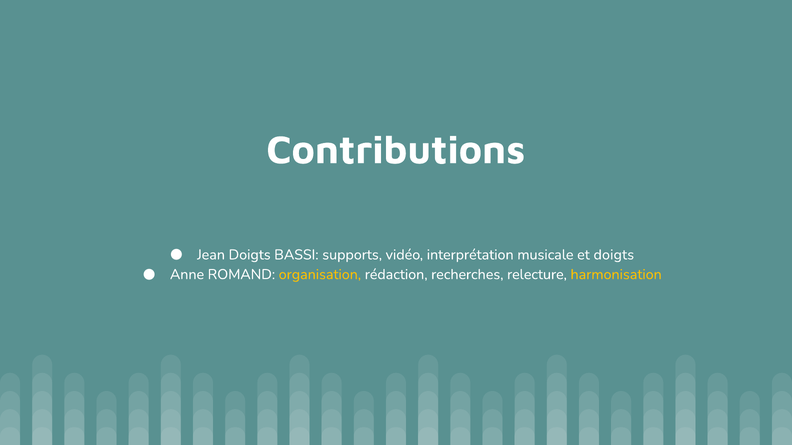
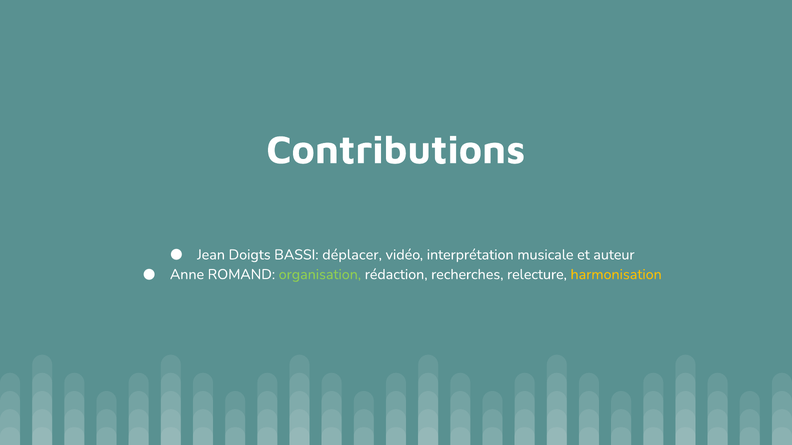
supports: supports -> déplacer (352, 255)
et doigts: doigts -> auteur (614, 255)
organisation colour: yellow -> light green (320, 275)
